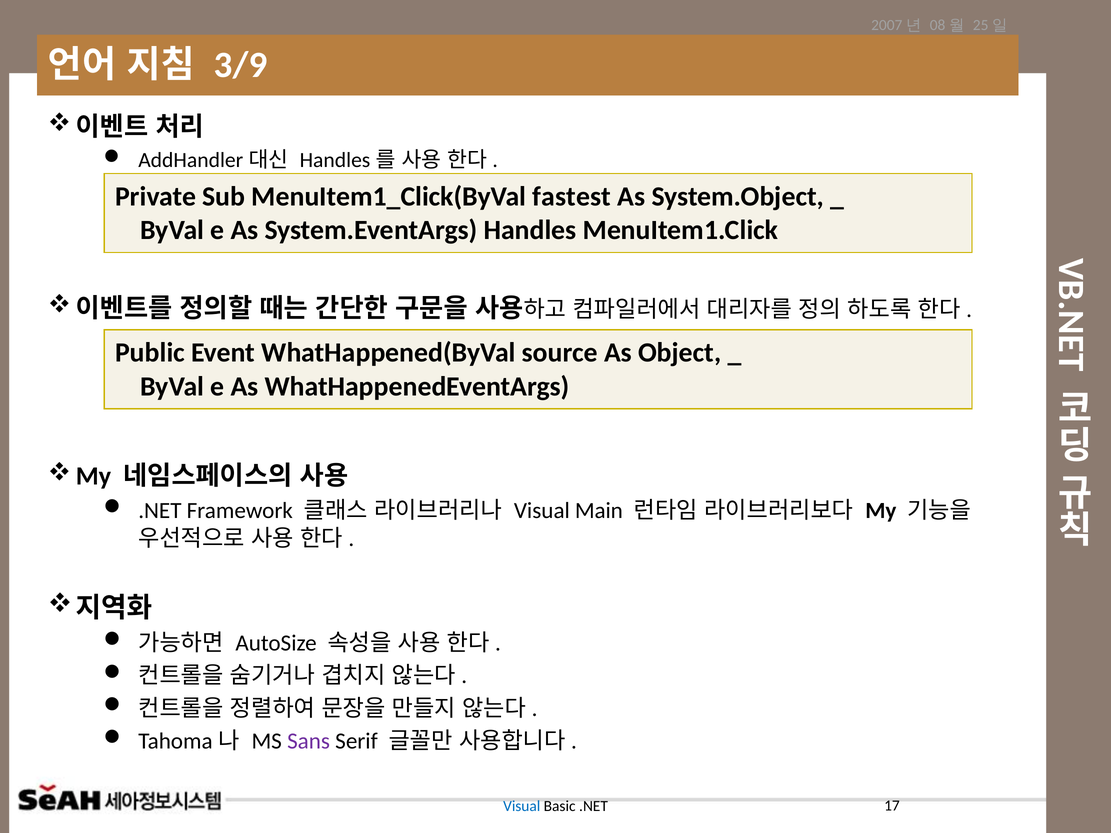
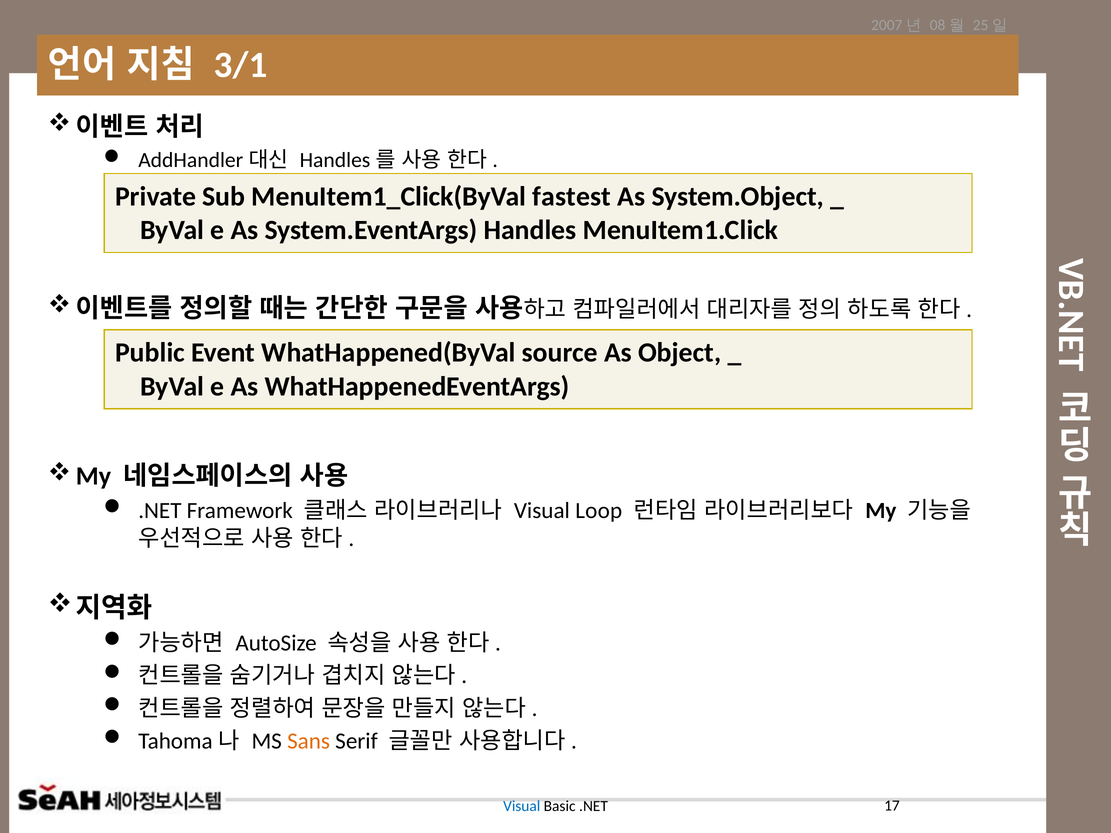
3/9: 3/9 -> 3/1 (241, 65)
Main: Main -> Loop (599, 511)
Sans colour: purple -> orange (309, 741)
